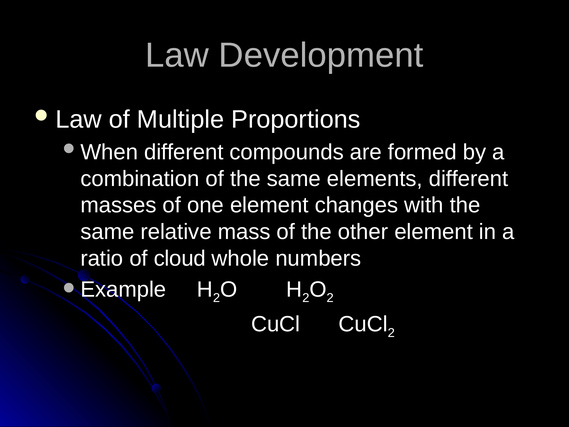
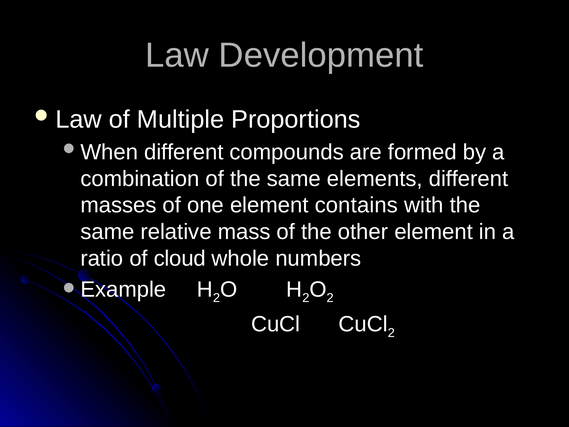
changes: changes -> contains (356, 205)
